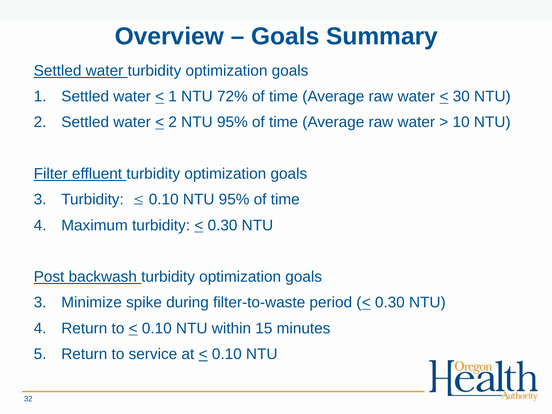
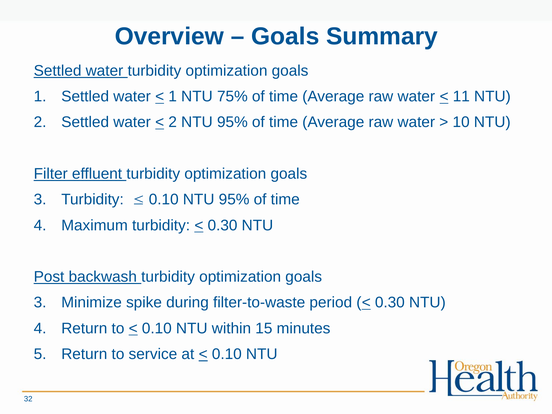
72%: 72% -> 75% (232, 97)
30: 30 -> 11 (461, 97)
